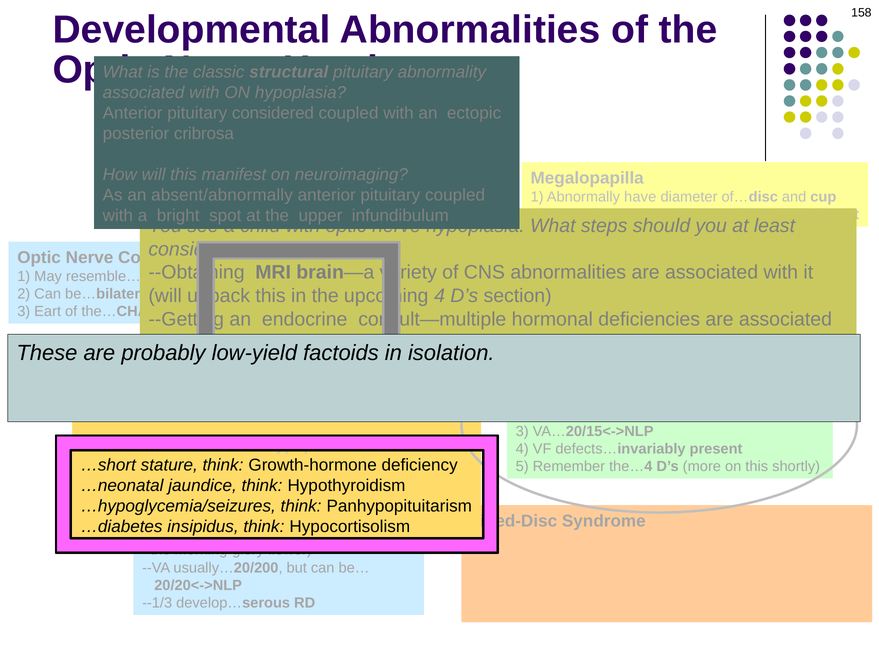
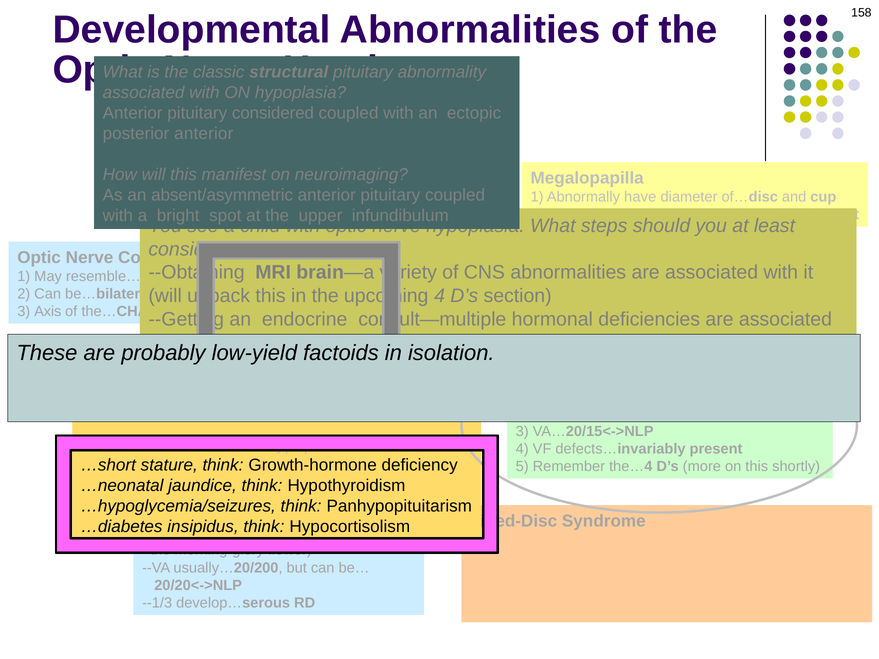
posterior cribrosa: cribrosa -> anterior (204, 134)
absent/abnormally: absent/abnormally -> absent/asymmetric (222, 195)
Eart: Eart -> Axis (48, 312)
